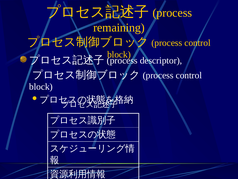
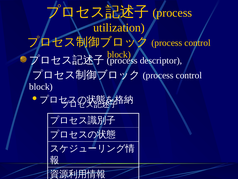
remaining: remaining -> utilization (119, 28)
